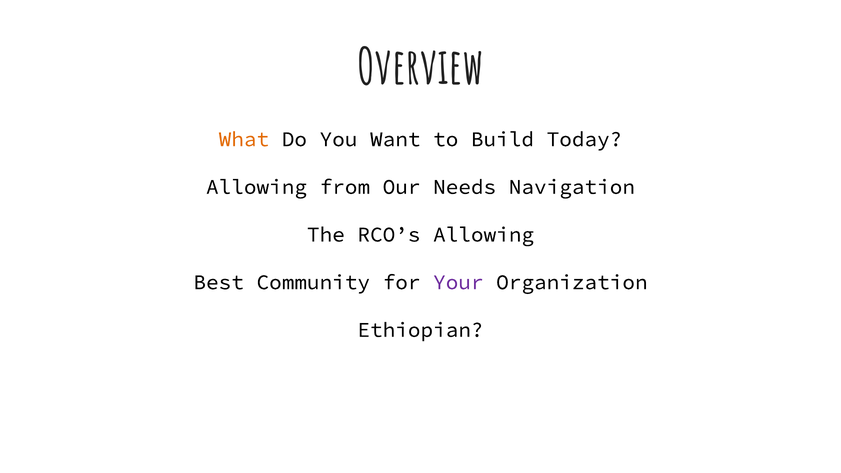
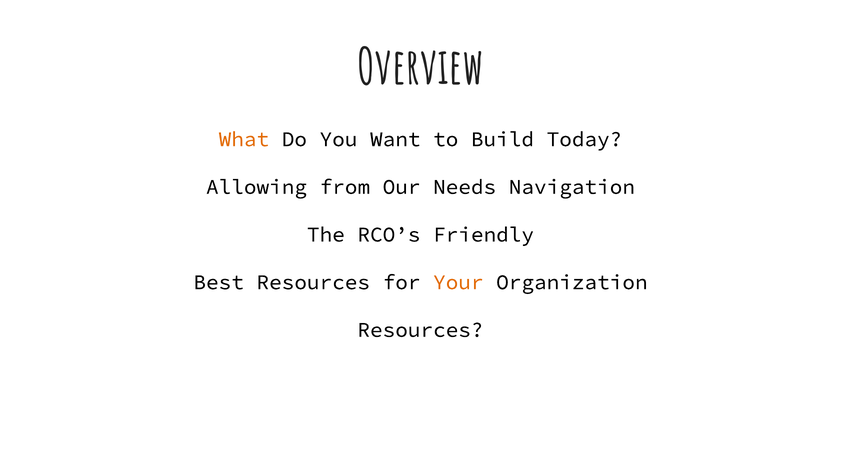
RCO’s Allowing: Allowing -> Friendly (484, 235)
Best Community: Community -> Resources (313, 282)
Your colour: purple -> orange (458, 282)
Ethiopian: Ethiopian -> Resources (421, 330)
